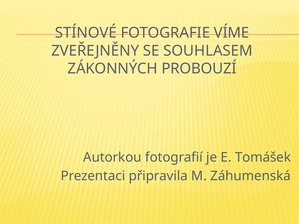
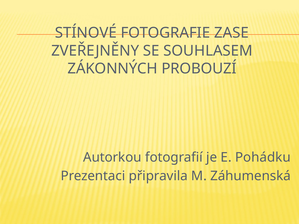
VÍME: VÍME -> ZASE (231, 33)
Tomášek: Tomášek -> Pohádku (263, 157)
